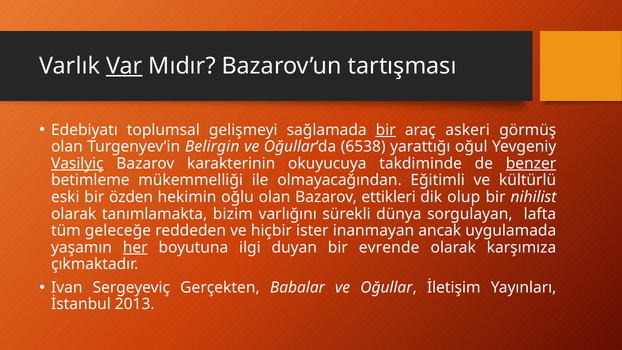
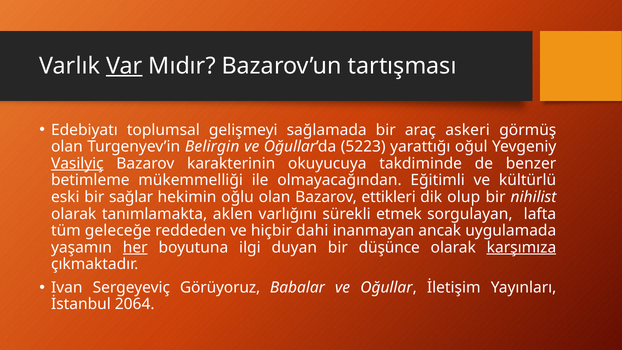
bir underline: present -> none (386, 130)
6538: 6538 -> 5223 (363, 147)
benzer underline: present -> none (531, 163)
özden: özden -> sağlar (131, 197)
bizim: bizim -> aklen (233, 214)
dünya: dünya -> etmek (399, 214)
ister: ister -> dahi (312, 231)
evrende: evrende -> düşünce (389, 247)
karşımıza underline: none -> present (521, 247)
Gerçekten: Gerçekten -> Görüyoruz (220, 287)
2013: 2013 -> 2064 (135, 304)
